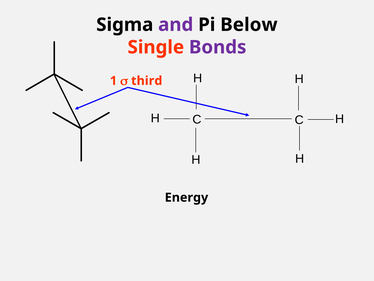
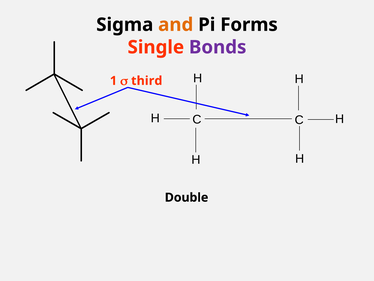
and colour: purple -> orange (176, 25)
Below: Below -> Forms (249, 25)
Energy: Energy -> Double (187, 197)
